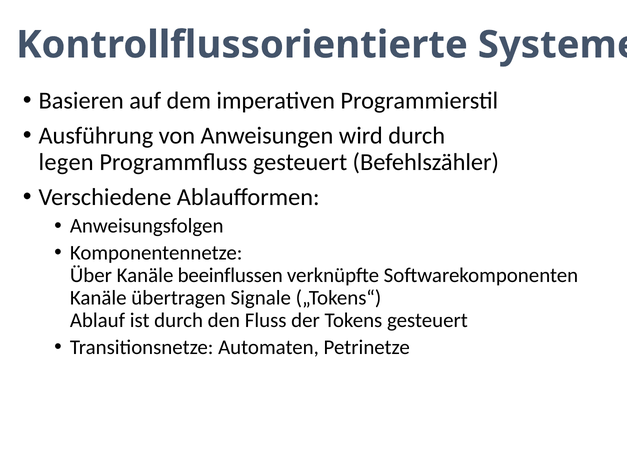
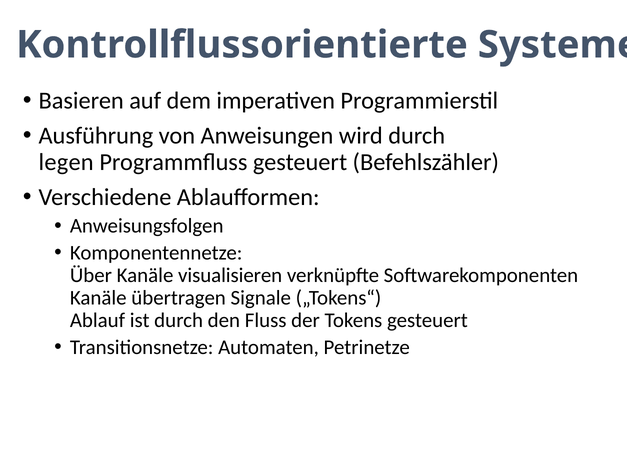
beeinflussen: beeinflussen -> visualisieren (230, 276)
